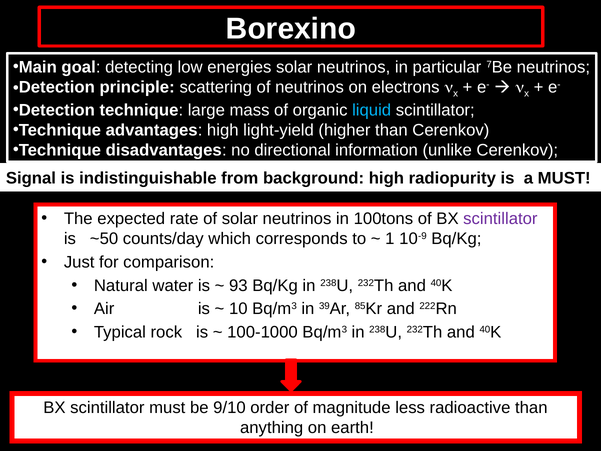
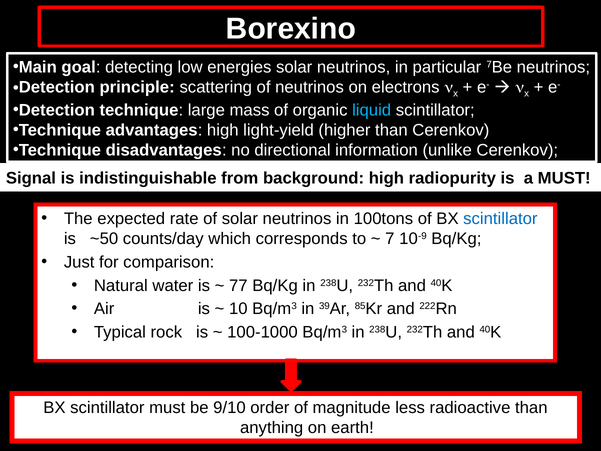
scintillator colour: purple -> blue (500, 219)
1: 1 -> 7 (390, 239)
93: 93 -> 77 (238, 285)
